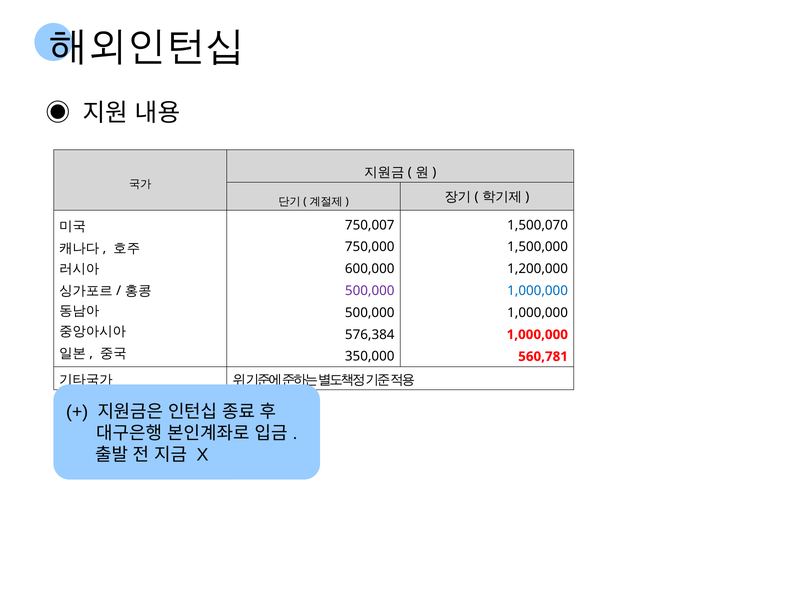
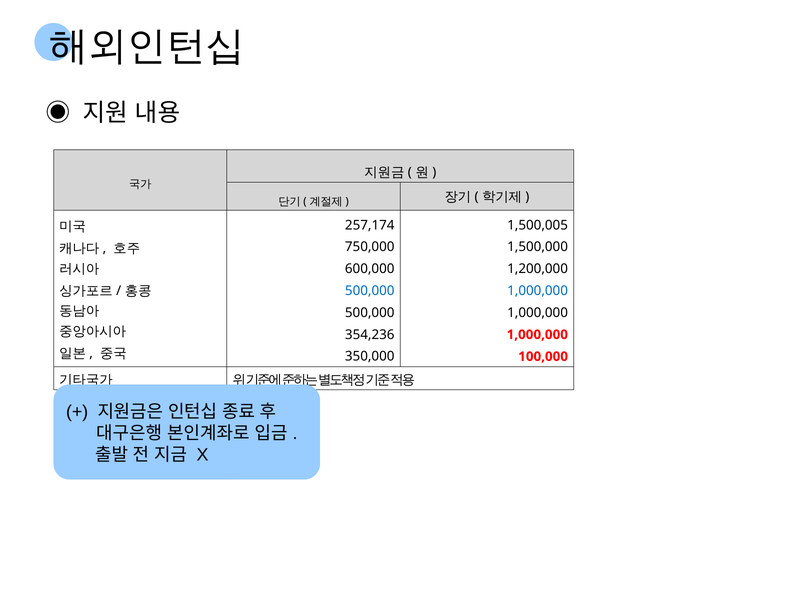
750,007: 750,007 -> 257,174 (370, 225)
1,500,070: 1,500,070 -> 1,500,005 (538, 225)
500,000 colour: purple -> blue (370, 291)
576,384: 576,384 -> 354,236 (370, 334)
560,781: 560,781 -> 100,000 (543, 356)
